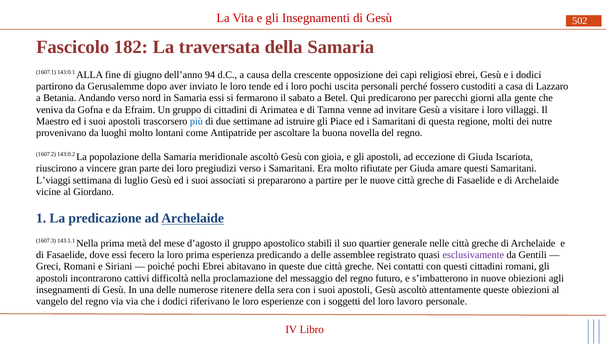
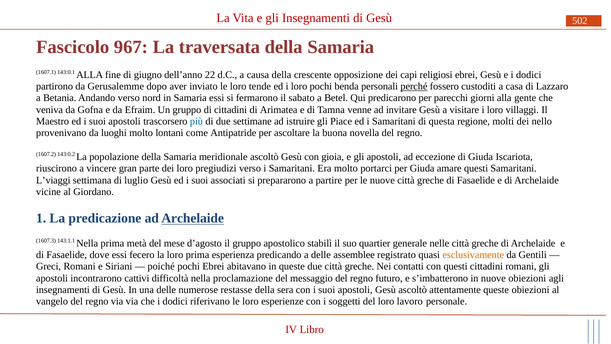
182: 182 -> 967 (131, 47)
94: 94 -> 22 (210, 75)
uscita: uscita -> benda (347, 86)
perché underline: none -> present (414, 86)
nutre: nutre -> nello (542, 121)
rifiutate: rifiutate -> portarci (376, 169)
esclusivamente colour: purple -> orange (473, 255)
ritenere: ritenere -> restasse (236, 290)
